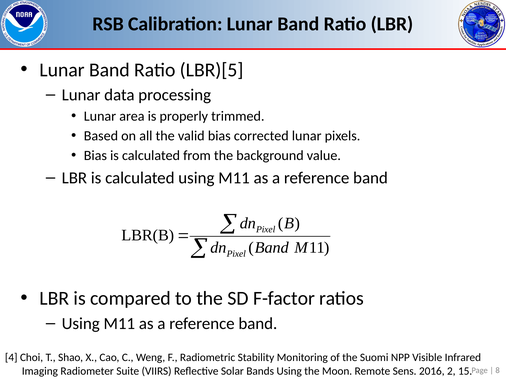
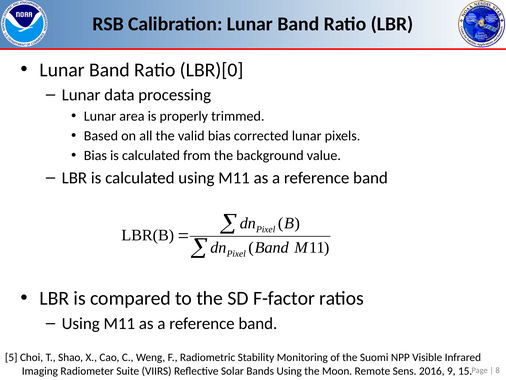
LBR)[5: LBR)[5 -> LBR)[0 (212, 70)
4: 4 -> 5 (11, 357)
2: 2 -> 9 (451, 371)
